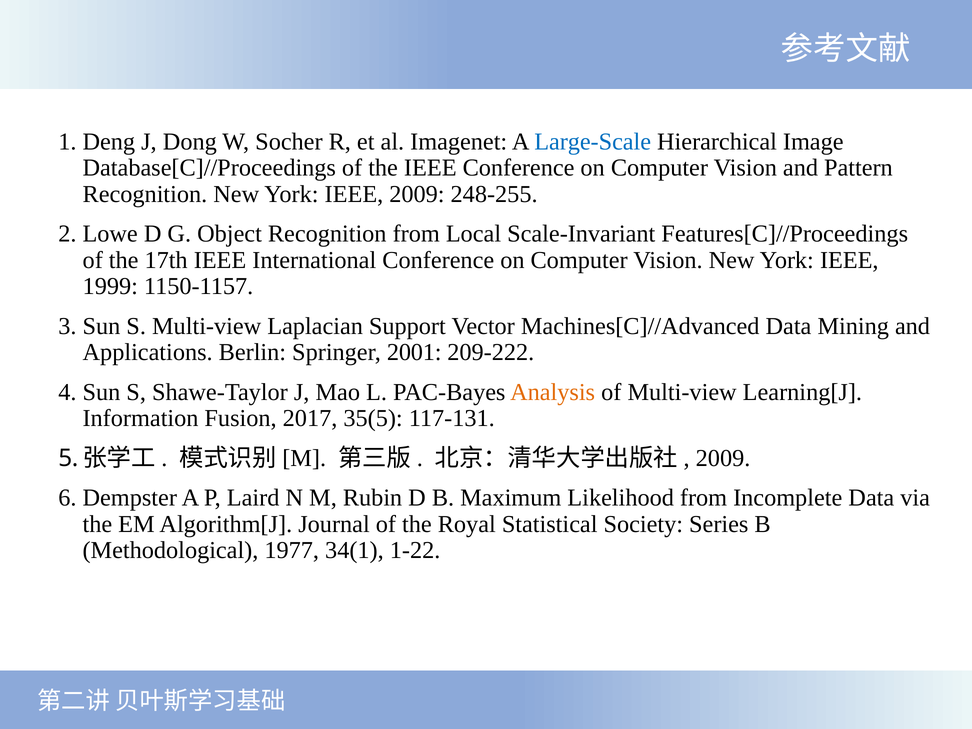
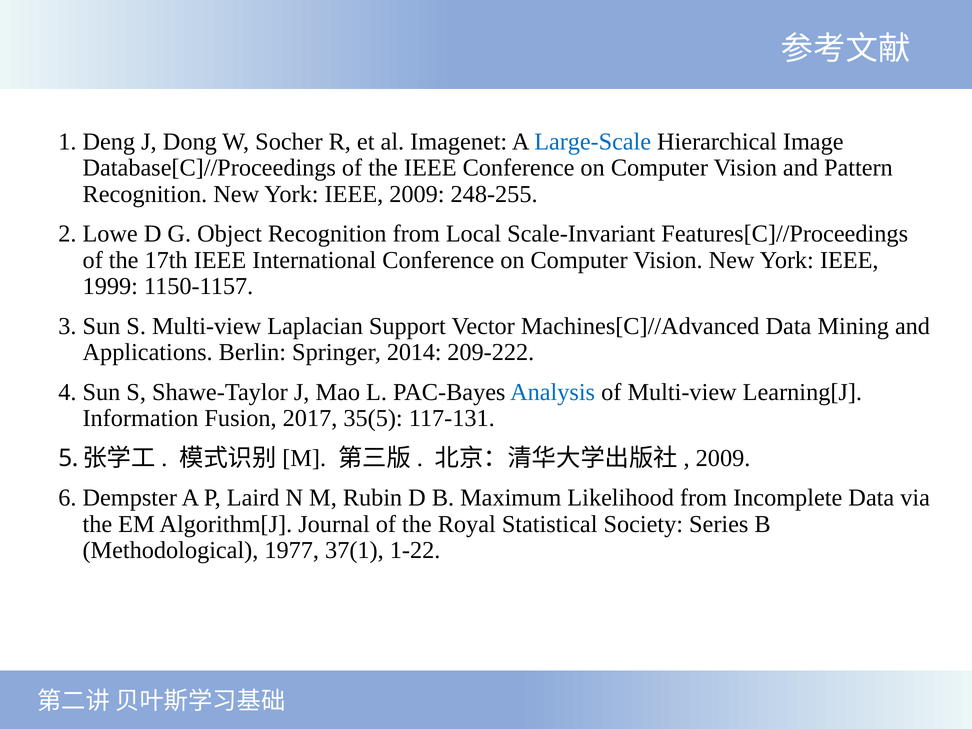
2001: 2001 -> 2014 (414, 352)
Analysis colour: orange -> blue (553, 392)
34(1: 34(1 -> 37(1 (354, 550)
